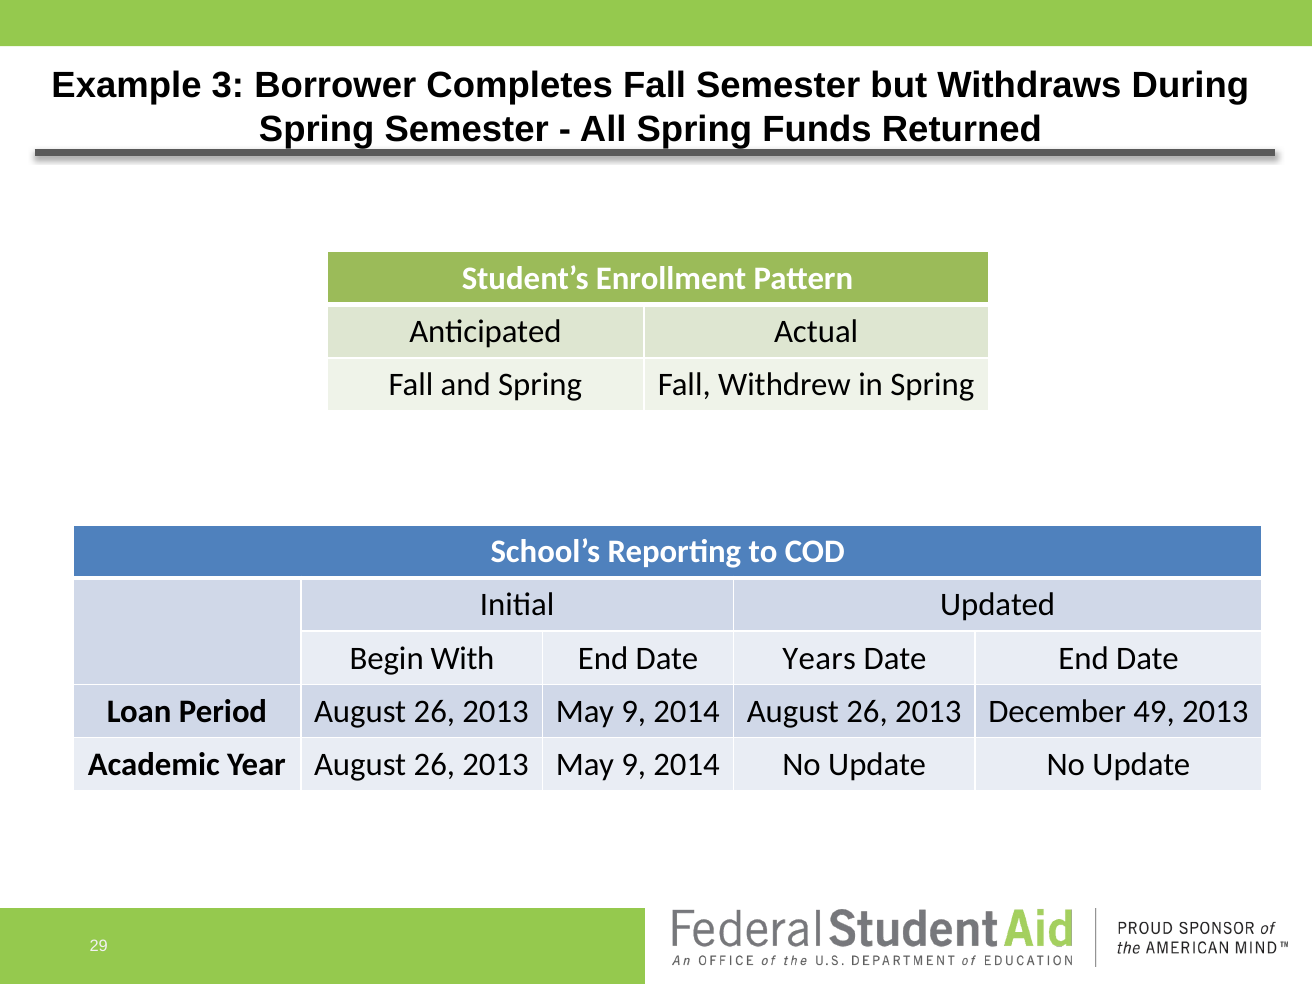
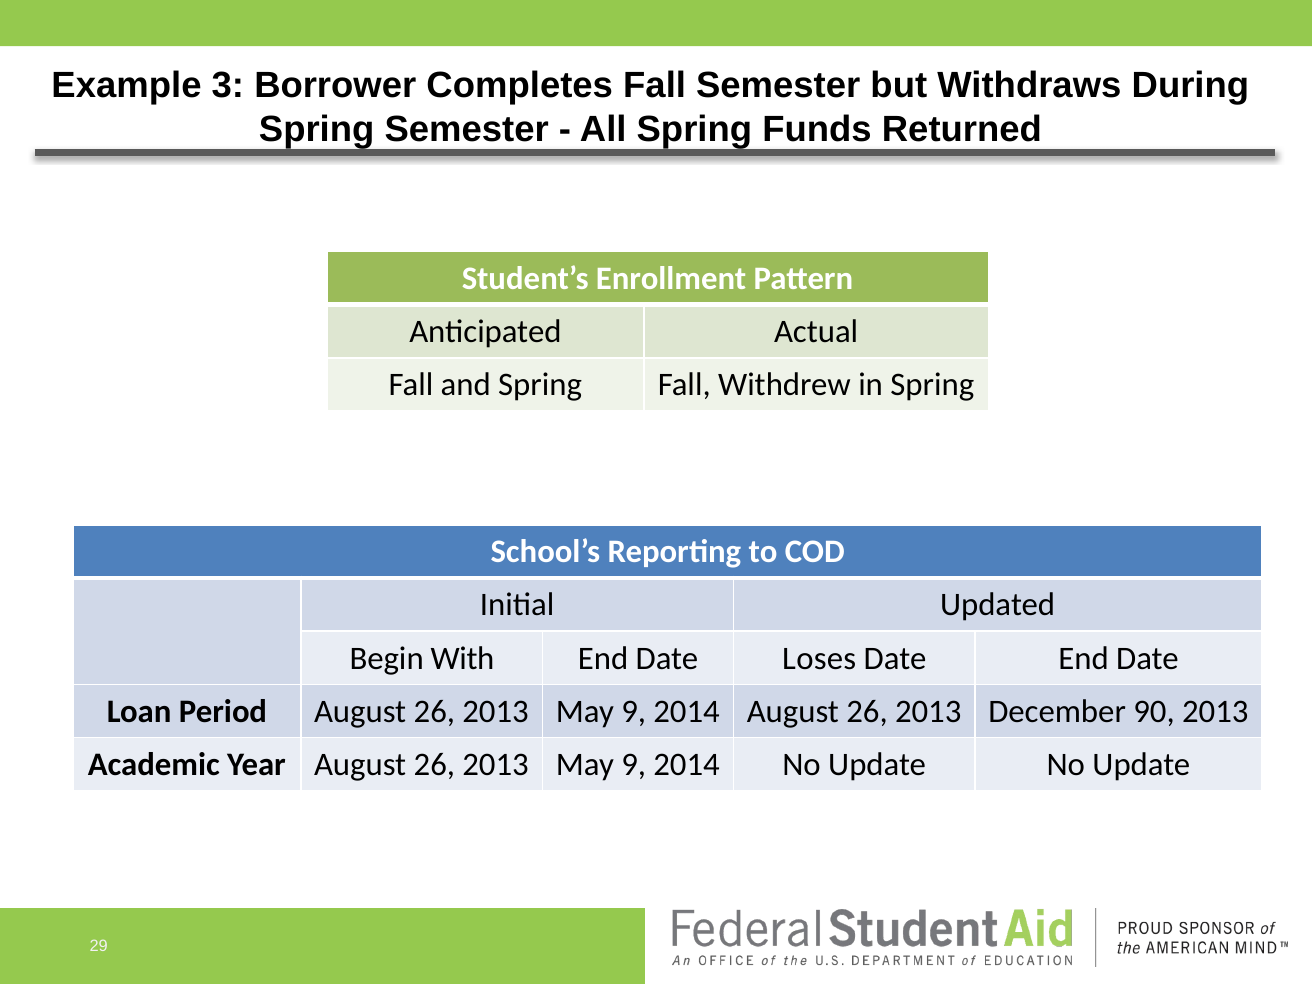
Years: Years -> Loses (819, 658)
49: 49 -> 90 (1154, 711)
